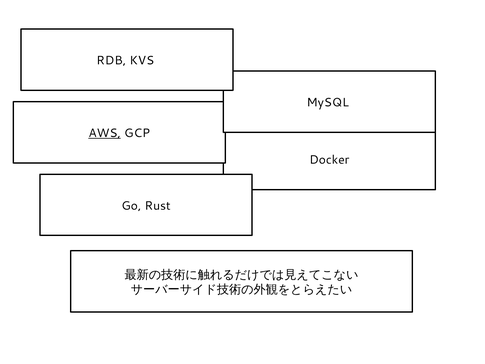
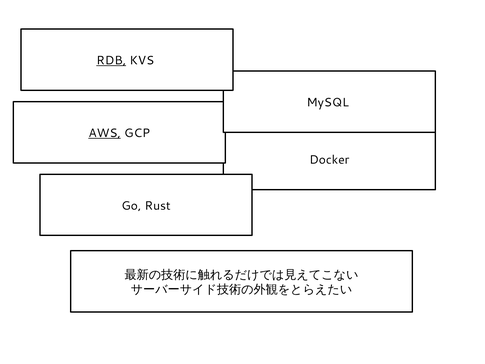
RDB underline: none -> present (111, 60)
